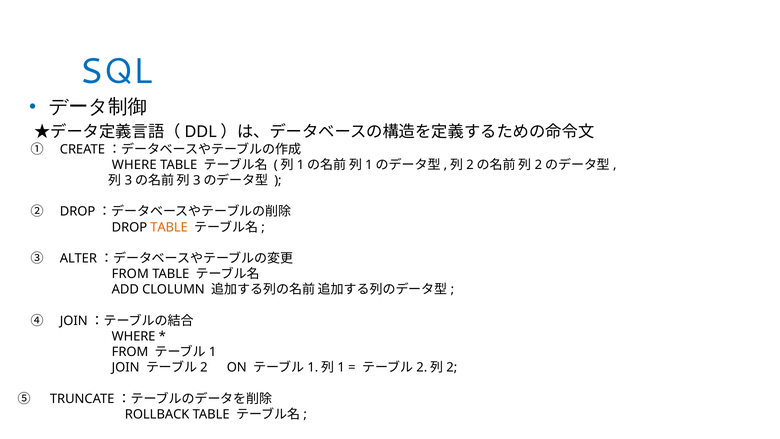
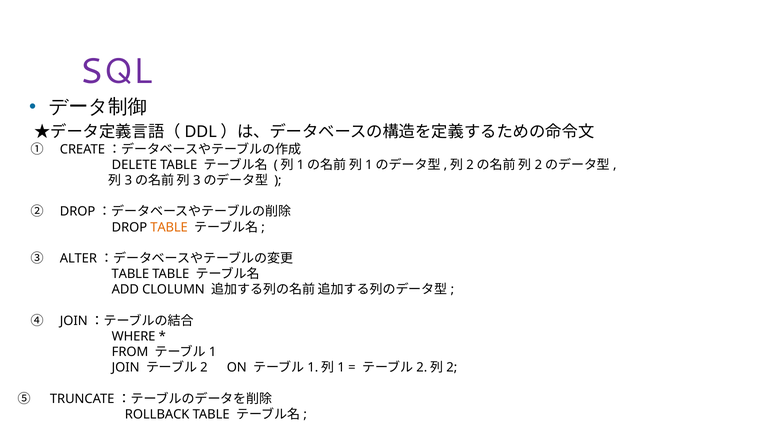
SQL colour: blue -> purple (116, 71)
WHERE: WHERE -> DELETE (134, 165)
FROM: FROM -> TABLE (130, 274)
